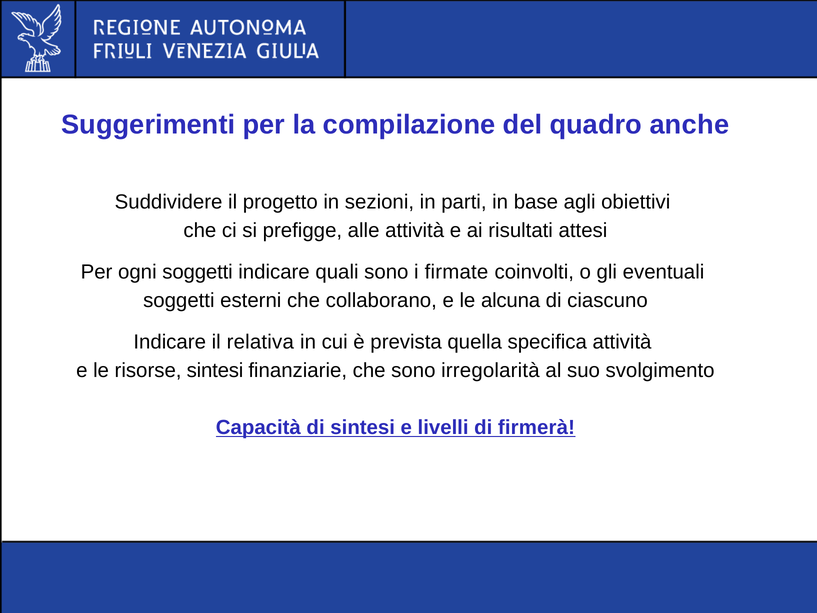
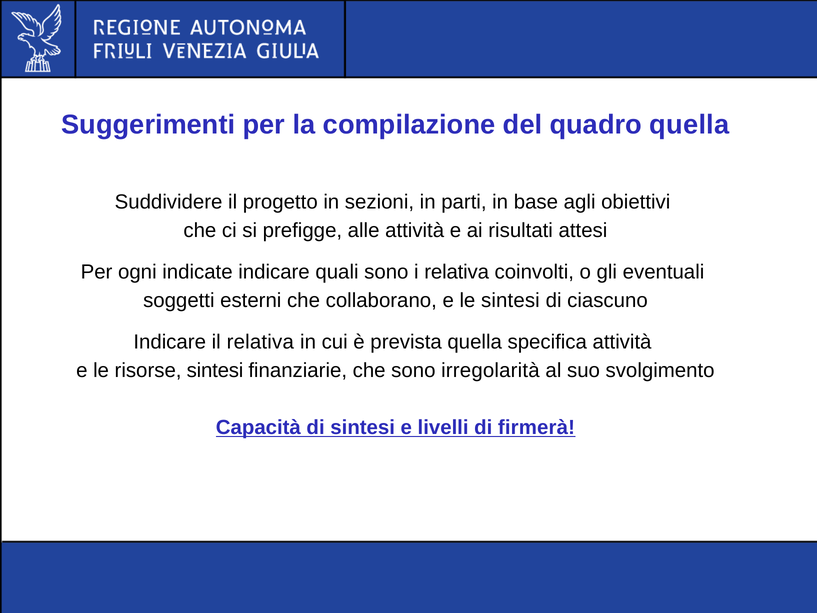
quadro anche: anche -> quella (689, 124)
ogni soggetti: soggetti -> indicate (197, 272)
i firmate: firmate -> relativa (457, 272)
le alcuna: alcuna -> sintesi (510, 300)
